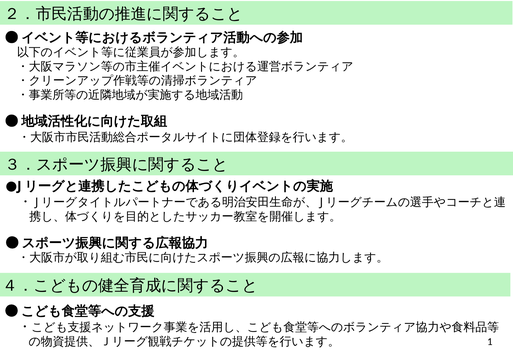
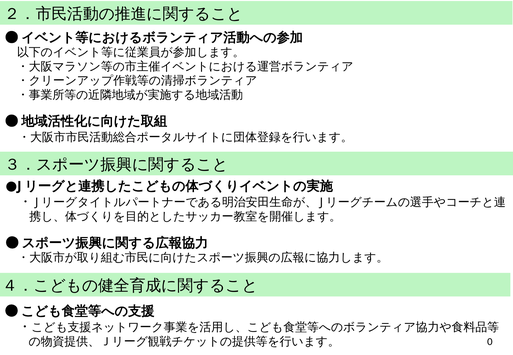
1: 1 -> 0 (490, 342)
